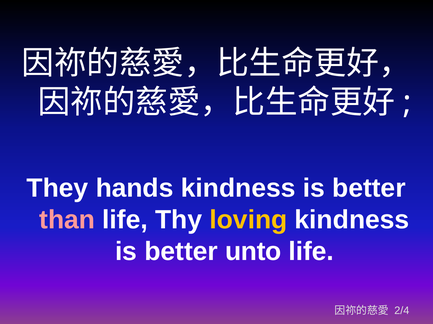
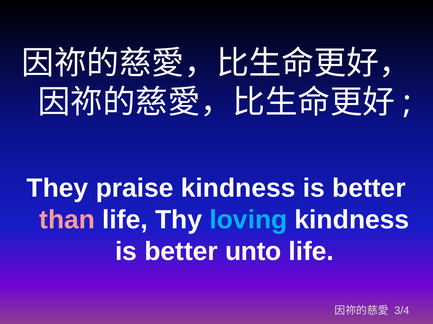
hands: hands -> praise (135, 188)
loving colour: yellow -> light blue (248, 220)
2/4: 2/4 -> 3/4 (402, 311)
